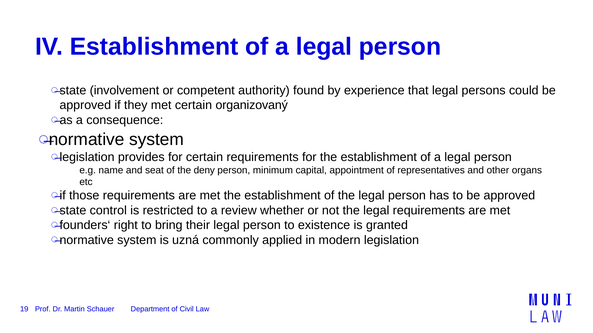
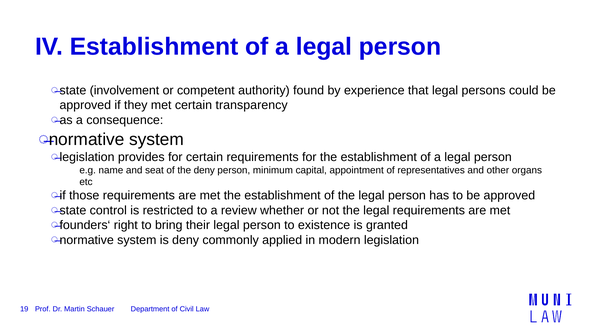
organizovaný: organizovaný -> transparency (252, 105)
is uzná: uzná -> deny (186, 240)
